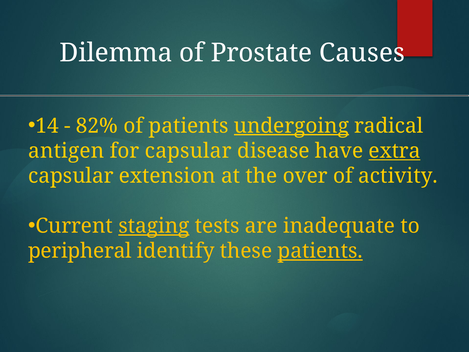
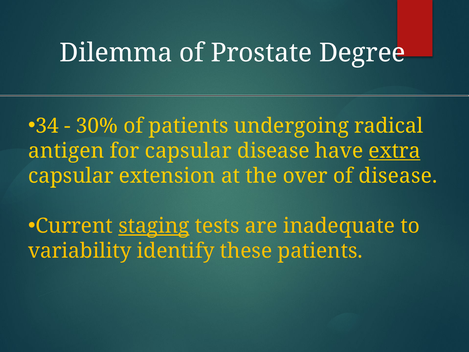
Causes: Causes -> Degree (362, 53)
14: 14 -> 34 (47, 126)
82%: 82% -> 30% (97, 126)
undergoing underline: present -> none (291, 126)
of activity: activity -> disease (398, 176)
peripheral: peripheral -> variability (80, 251)
patients underline: present -> none (320, 251)
